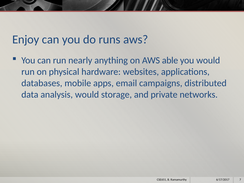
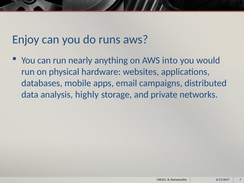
able: able -> into (170, 60)
analysis would: would -> highly (87, 95)
